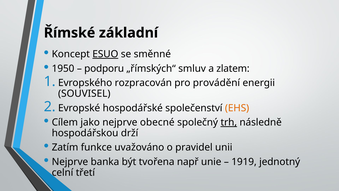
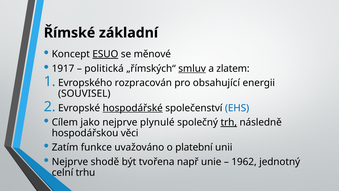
směnné: směnné -> měnové (152, 54)
1950: 1950 -> 1917 (63, 68)
podporu: podporu -> politická (104, 68)
smluv underline: none -> present (192, 68)
provádění: provádění -> obsahující (216, 83)
hospodářské underline: none -> present (133, 108)
EHS colour: orange -> blue (237, 108)
obecné: obecné -> plynulé (157, 122)
drží: drží -> věci (130, 133)
pravidel: pravidel -> platební (194, 147)
banka: banka -> shodě (105, 162)
1919: 1919 -> 1962 (244, 162)
třetí: třetí -> trhu (85, 172)
